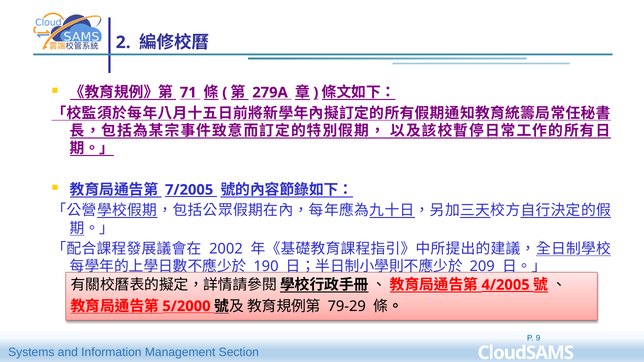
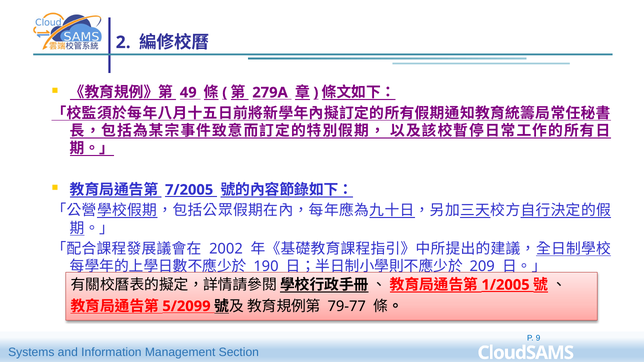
71: 71 -> 49 (188, 93)
4/2005: 4/2005 -> 1/2005 (506, 285)
5/2000: 5/2000 -> 5/2099 (186, 306)
79-29: 79-29 -> 79-77 (347, 306)
